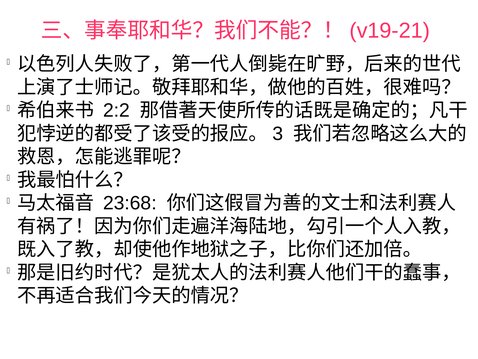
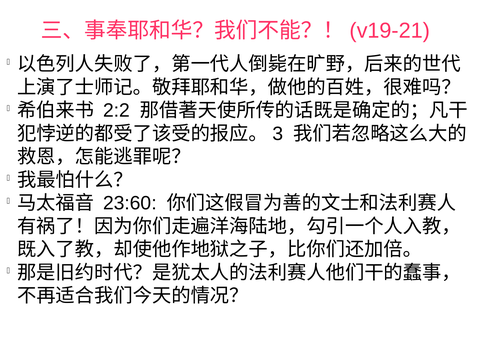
23:68: 23:68 -> 23:60 (130, 203)
